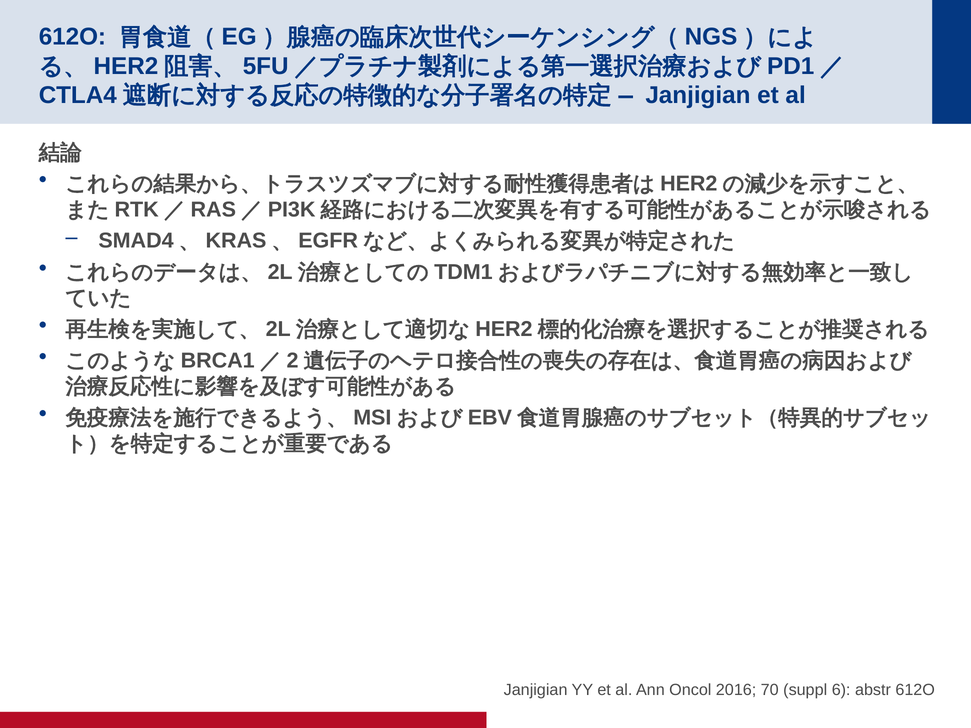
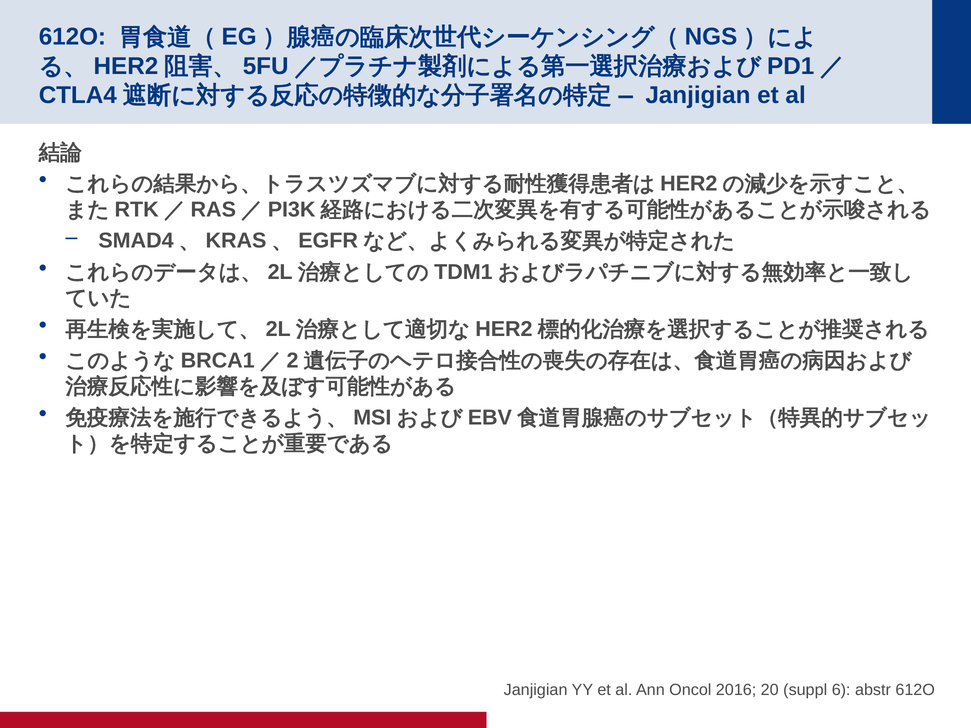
70: 70 -> 20 (770, 690)
